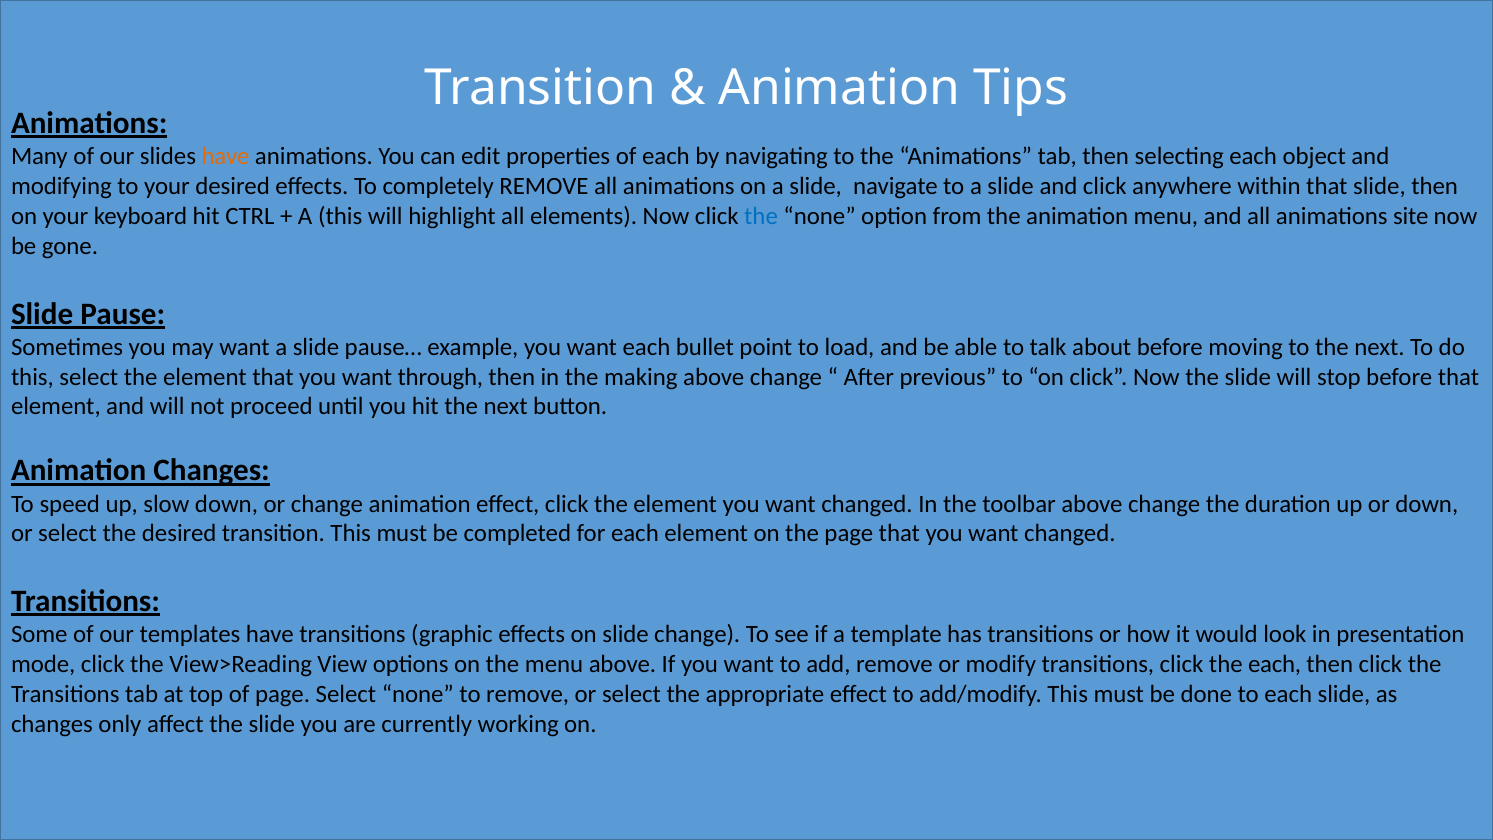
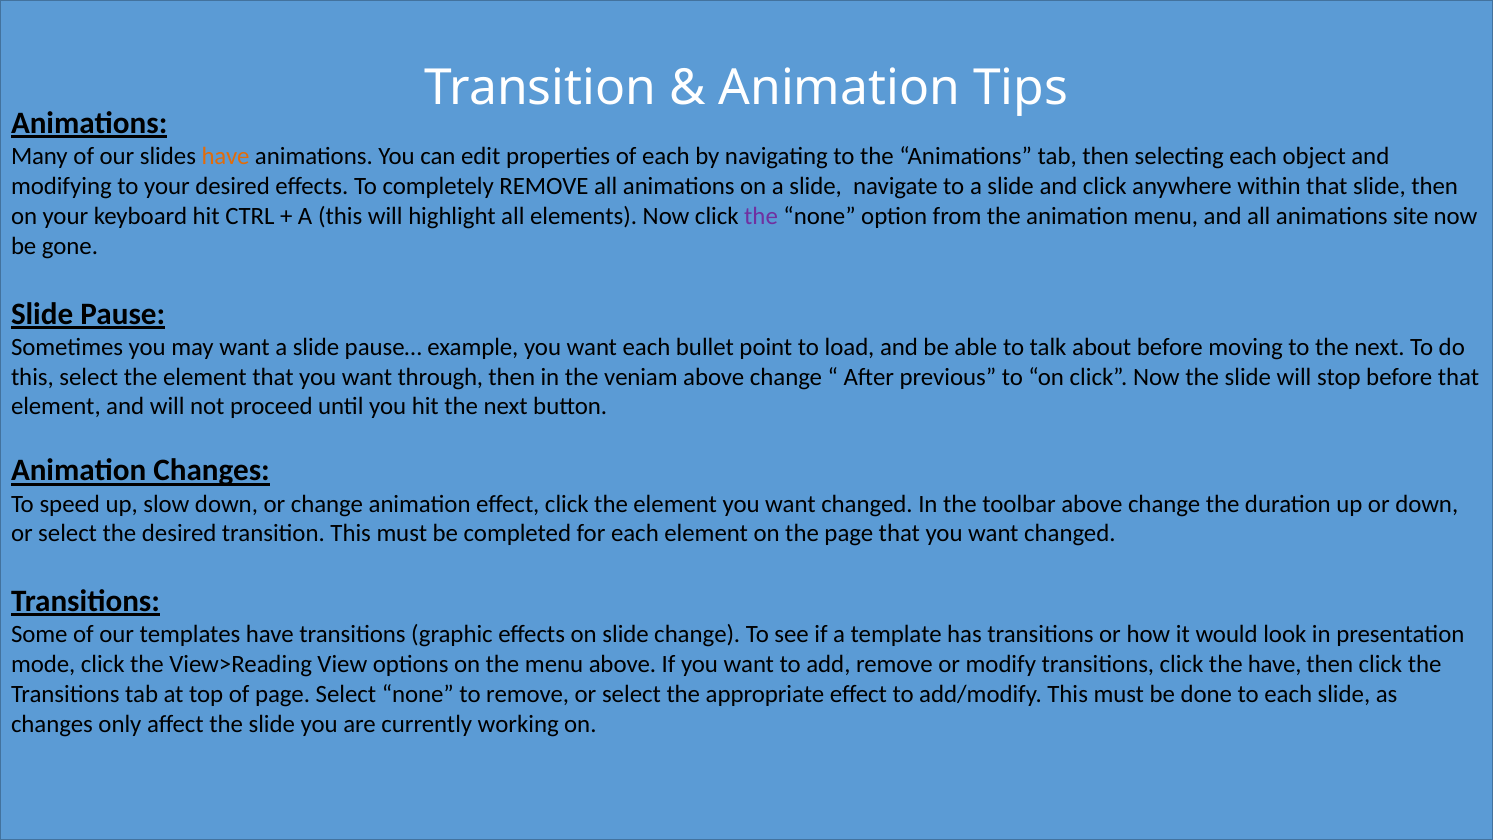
the colour: blue -> purple (761, 216)
making: making -> veniam (641, 377)
the each: each -> have (1275, 664)
